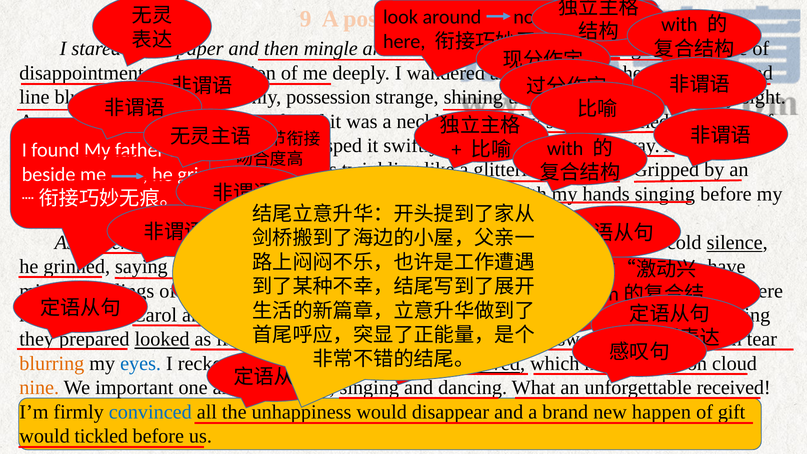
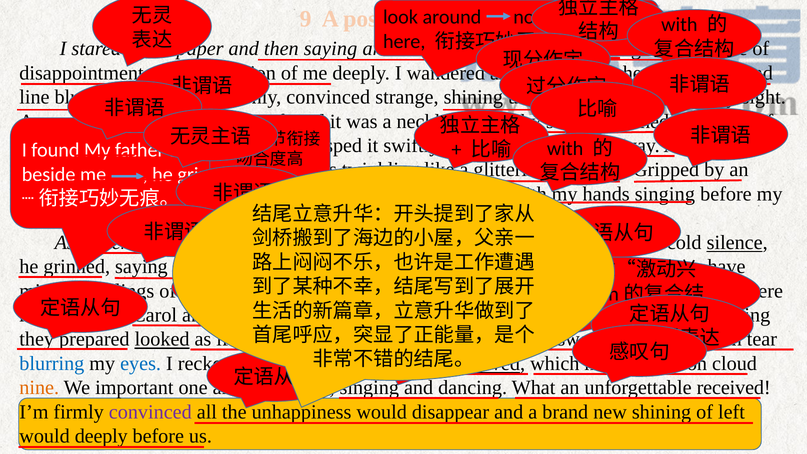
then mingle: mingle -> saying (331, 49)
possession: possession -> convinced (328, 97)
blurring colour: orange -> blue (52, 363)
convinced colour: blue -> purple (150, 412)
happen: happen -> shining (662, 412)
gift: gift -> left (731, 412)
would tickled: tickled -> deeply (101, 436)
